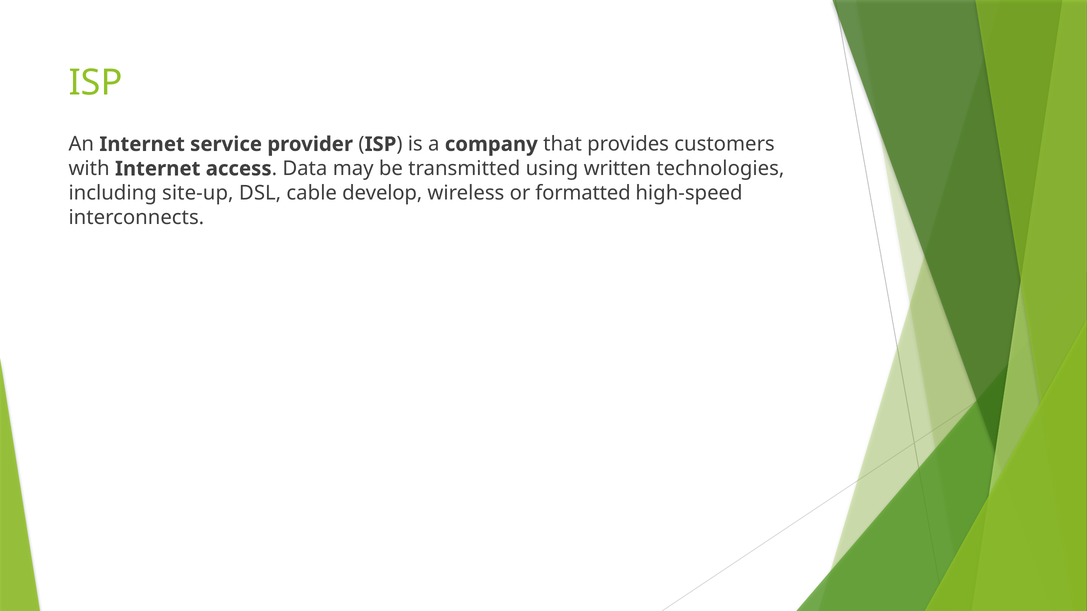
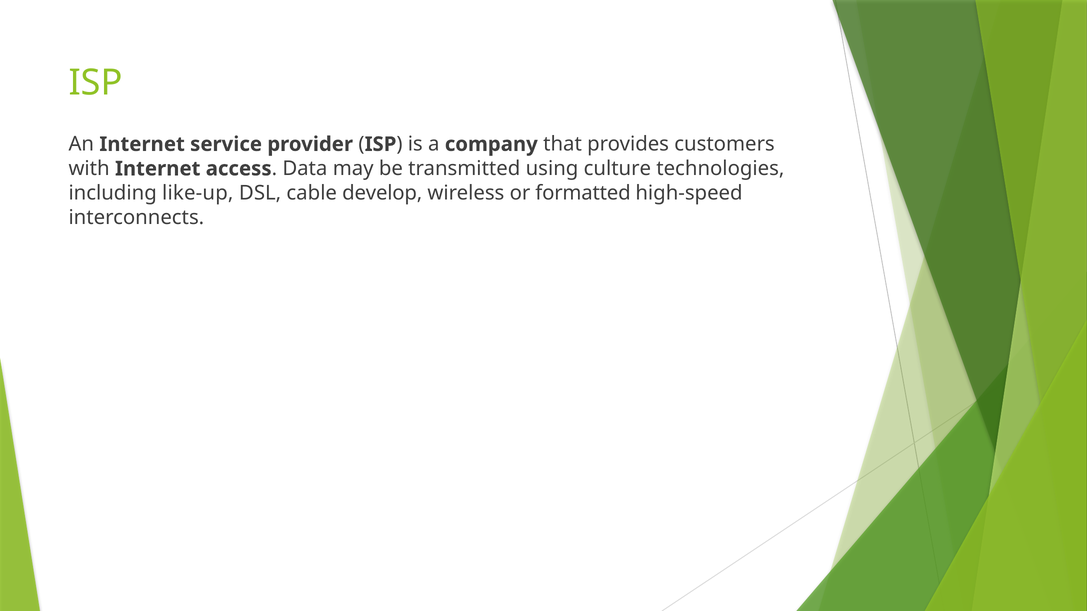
written: written -> culture (617, 169)
site-up: site-up -> like-up (198, 193)
